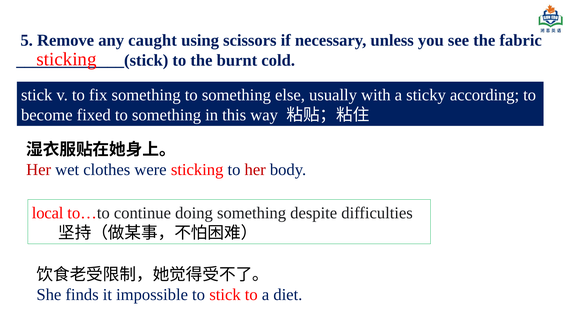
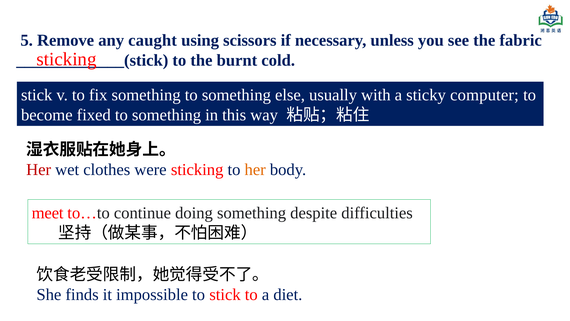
according: according -> computer (484, 95)
her colour: red -> orange (255, 170)
local: local -> meet (48, 213)
